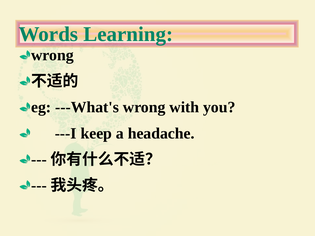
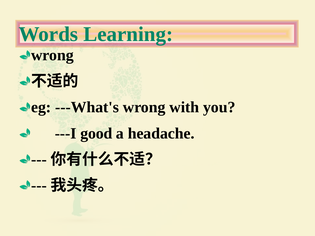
keep: keep -> good (96, 133)
